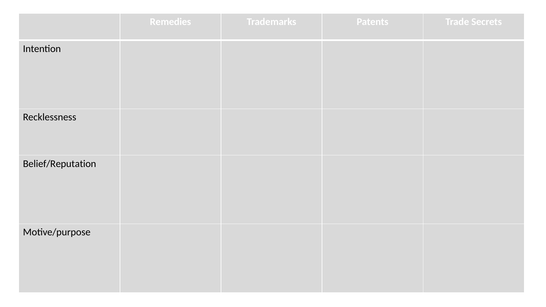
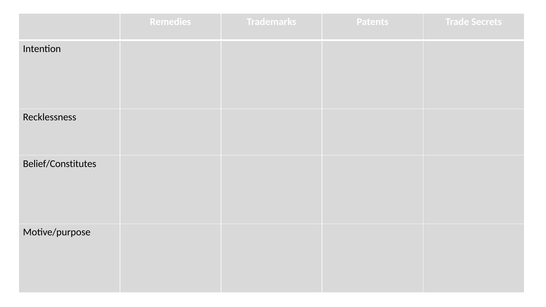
Belief/Reputation: Belief/Reputation -> Belief/Constitutes (60, 164)
